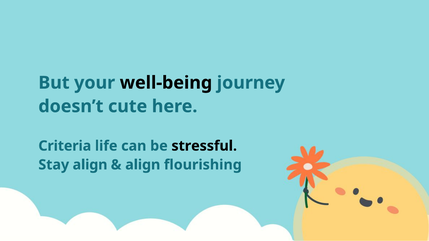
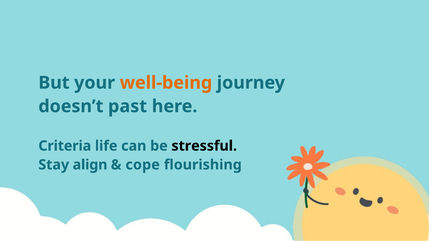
well-being colour: black -> orange (166, 83)
cute: cute -> past (128, 106)
align: align -> cope (143, 165)
